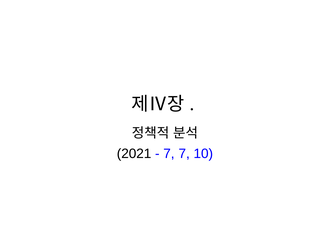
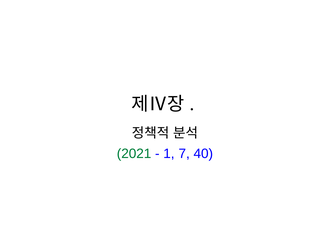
2021 colour: black -> green (134, 153)
7: 7 -> 1 (169, 153)
10: 10 -> 40 (203, 153)
